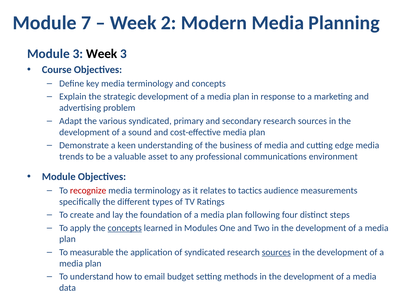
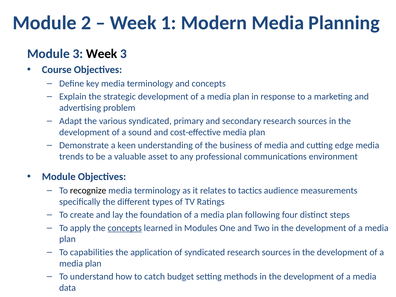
7: 7 -> 2 (86, 23)
2: 2 -> 1 (169, 23)
recognize colour: red -> black (88, 190)
measurable: measurable -> capabilities (92, 252)
sources underline: present -> none (276, 252)
email: email -> catch (155, 277)
